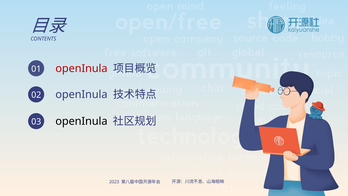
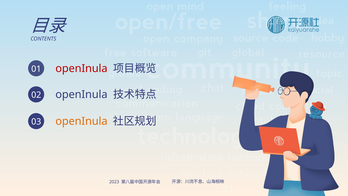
openInula colour: black -> orange (81, 121)
